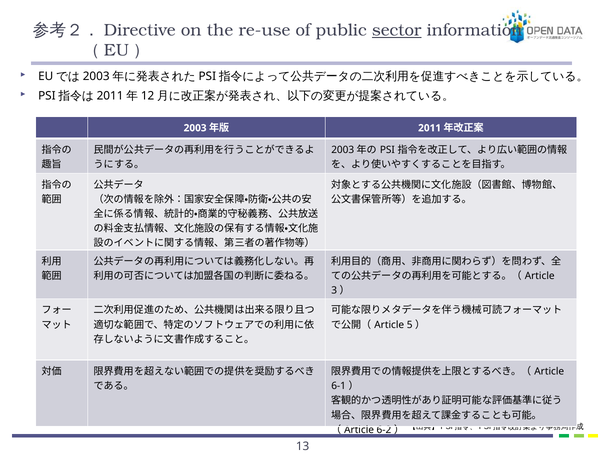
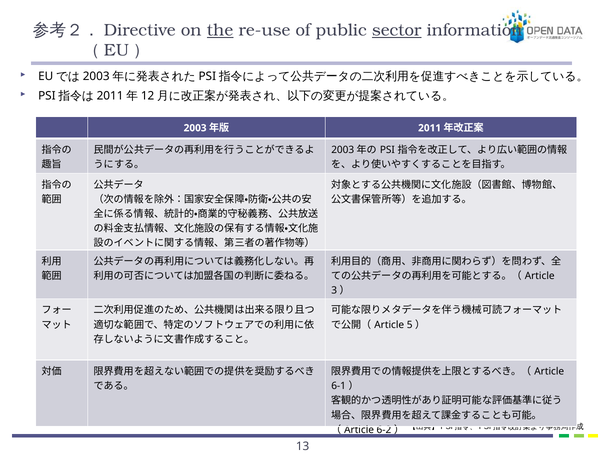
the underline: none -> present (220, 30)
